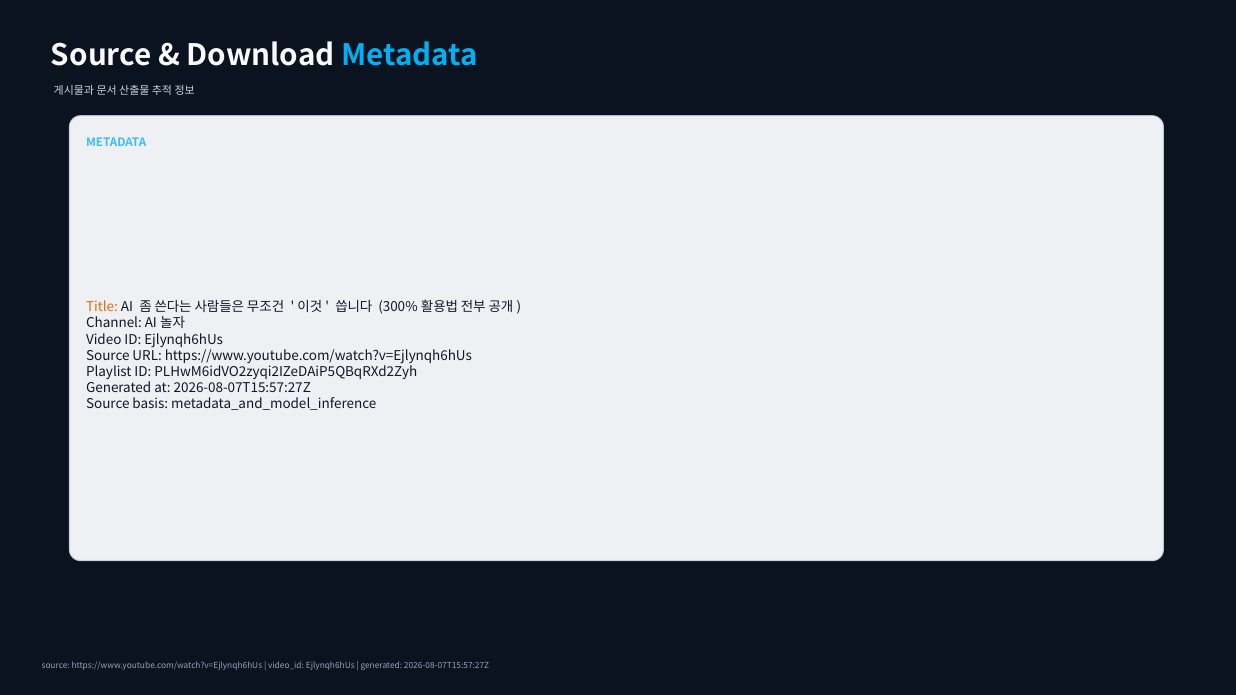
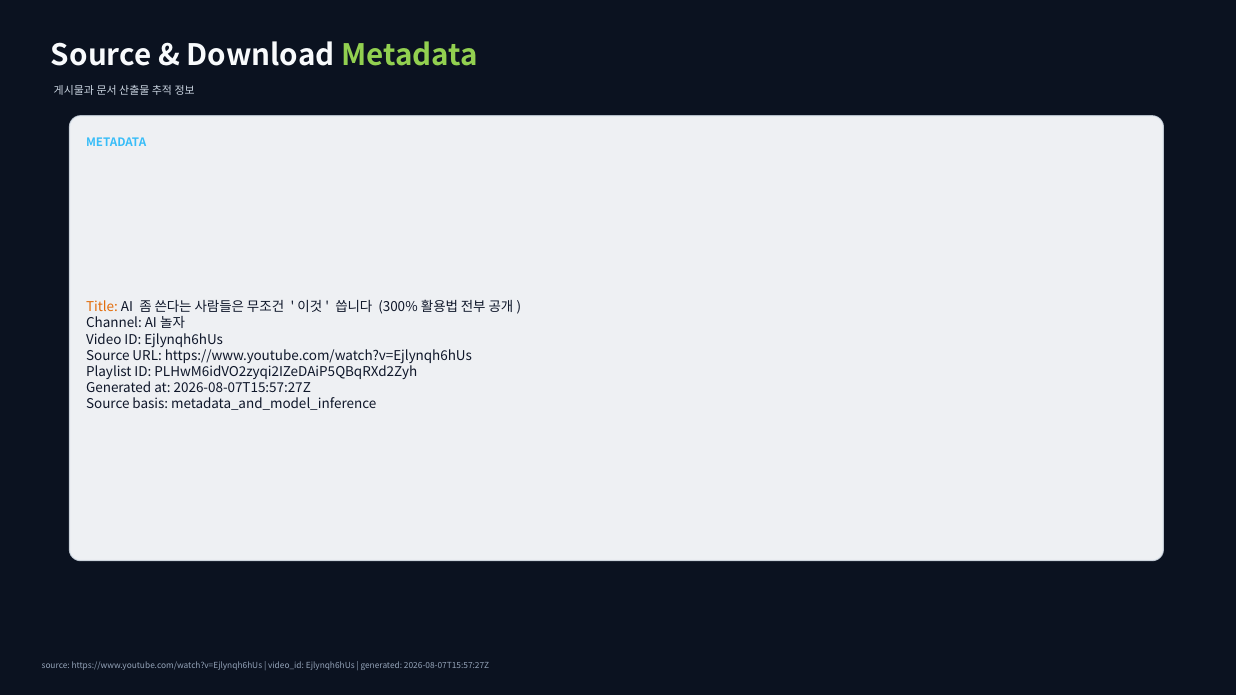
Metadata colour: light blue -> light green (410, 55)
